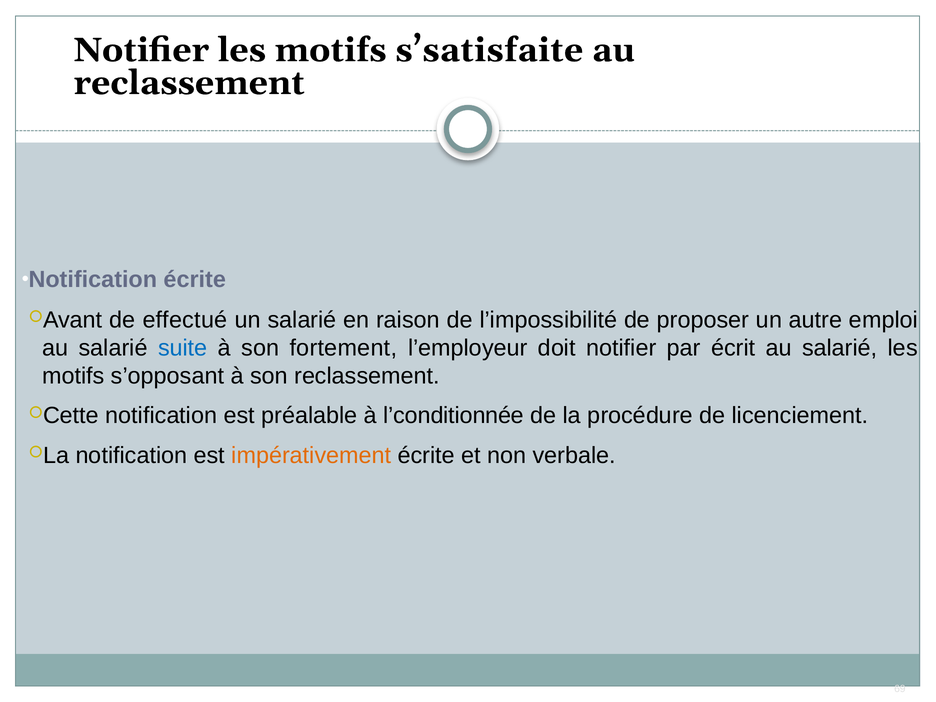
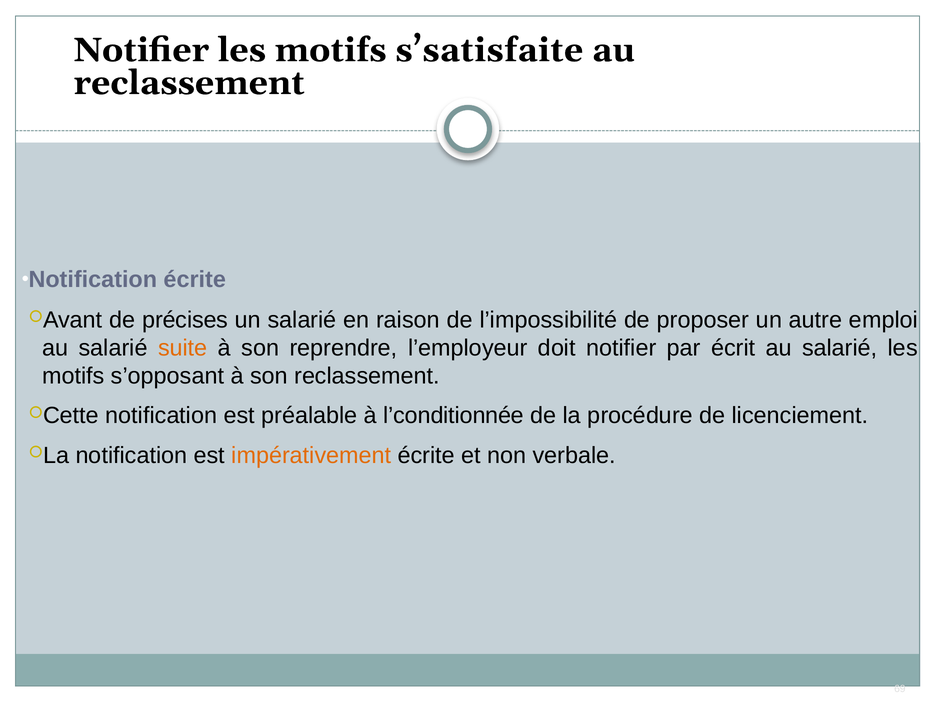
effectué: effectué -> précises (185, 320)
suite colour: blue -> orange (183, 348)
fortement: fortement -> reprendre (344, 348)
